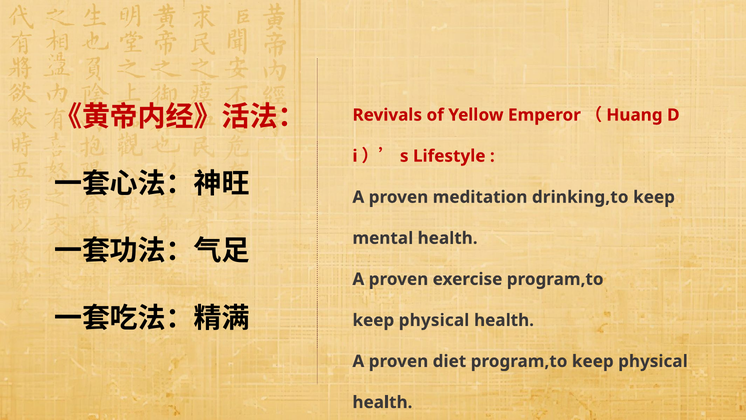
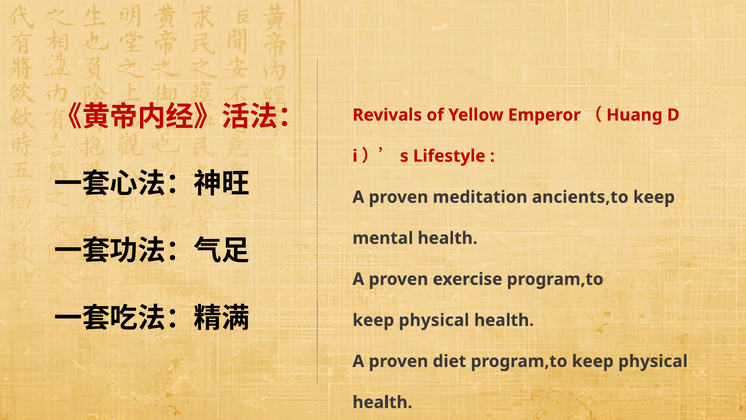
drinking,to: drinking,to -> ancients,to (580, 197)
